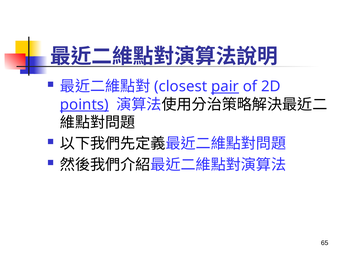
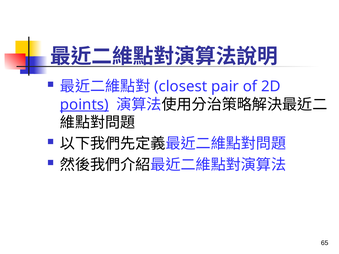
pair underline: present -> none (225, 87)
